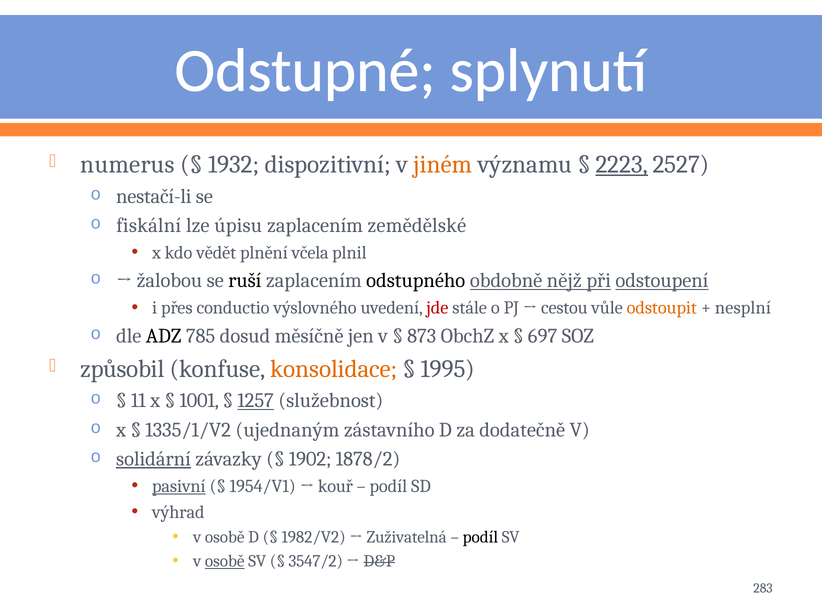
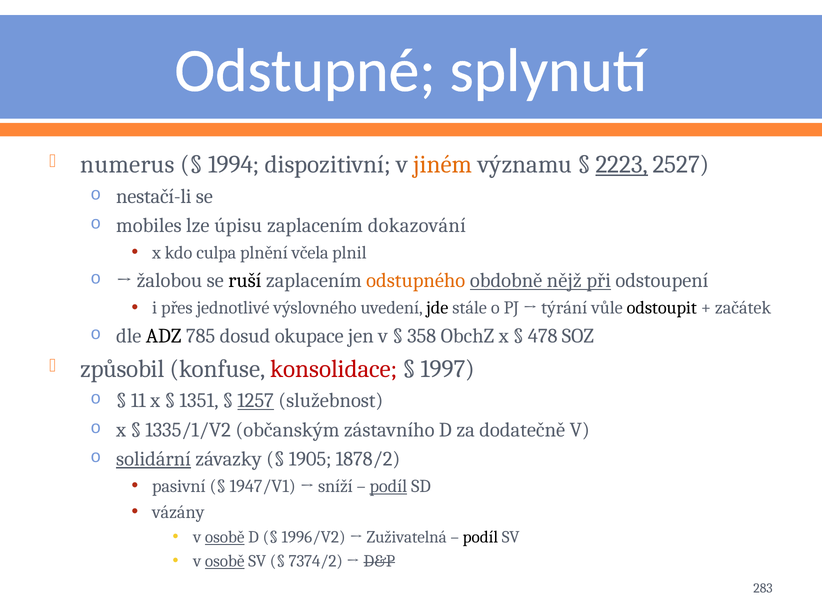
1932: 1932 -> 1994 (234, 165)
fiskální: fiskální -> mobiles (149, 226)
zemědělské: zemědělské -> dokazování (417, 226)
vědět: vědět -> culpa (216, 253)
odstupného colour: black -> orange (416, 281)
odstoupení underline: present -> none (662, 281)
conductio: conductio -> jednotlivé (233, 308)
jde colour: red -> black (437, 308)
cestou: cestou -> týrání (564, 308)
odstoupit colour: orange -> black (662, 308)
nesplní: nesplní -> začátek (743, 308)
měsíčně: měsíčně -> okupace (309, 336)
873: 873 -> 358 (422, 336)
697: 697 -> 478 (543, 336)
konsolidace colour: orange -> red (334, 369)
1995: 1995 -> 1997 (448, 369)
1001: 1001 -> 1351 (199, 401)
ujednaným: ujednaným -> občanským (287, 430)
1902: 1902 -> 1905 (310, 459)
pasivní underline: present -> none (179, 487)
1954/V1: 1954/V1 -> 1947/V1 (263, 487)
kouř: kouř -> sníží (335, 487)
podíl underline: none -> present (388, 487)
výhrad: výhrad -> vázány (178, 513)
osobě underline: none -> present (225, 537)
1982/V2: 1982/V2 -> 1996/V2 (314, 537)
3547/2: 3547/2 -> 7374/2 (316, 562)
